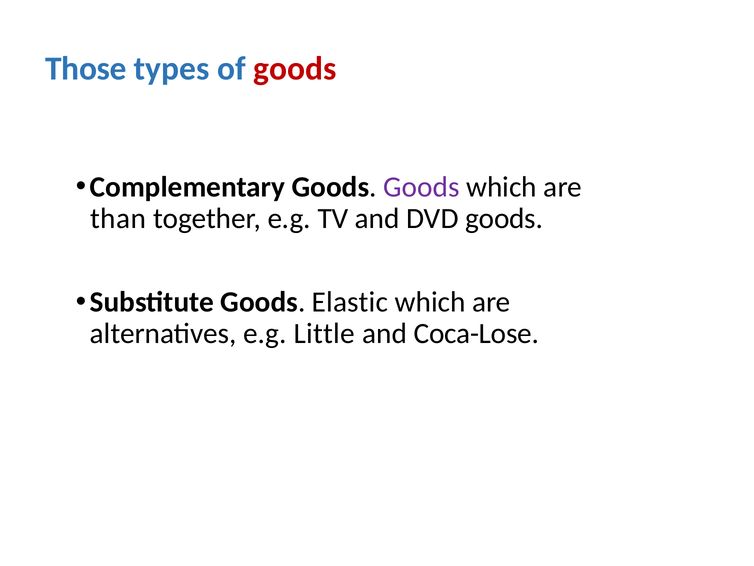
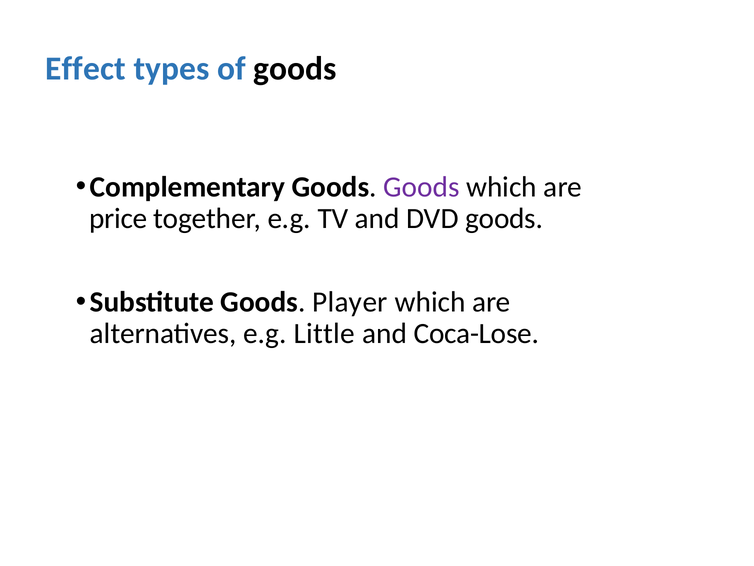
Those: Those -> Effect (86, 68)
goods colour: red -> black (295, 68)
than: than -> price (118, 218)
Elastic: Elastic -> Player (350, 302)
